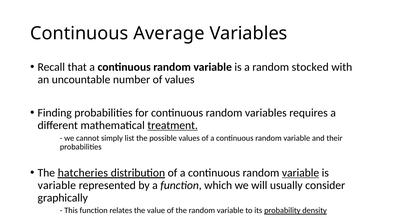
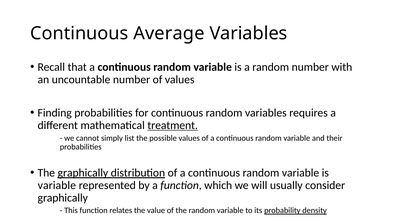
random stocked: stocked -> number (310, 67)
The hatcheries: hatcheries -> graphically (83, 173)
variable underline: present -> none (301, 173)
